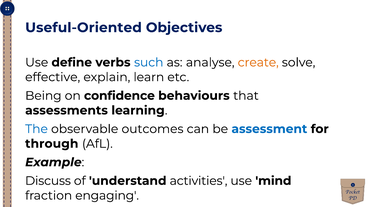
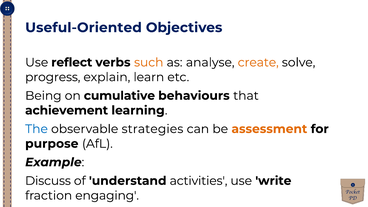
define: define -> reflect (72, 62)
such colour: blue -> orange (149, 62)
effective: effective -> progress (53, 77)
confidence: confidence -> cumulative (119, 96)
assessments: assessments -> achievement (67, 110)
outcomes: outcomes -> strategies (152, 129)
assessment colour: blue -> orange (269, 129)
through: through -> purpose (52, 144)
mind: mind -> write (273, 181)
